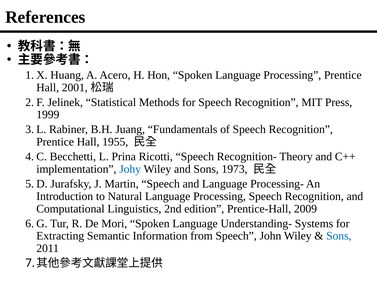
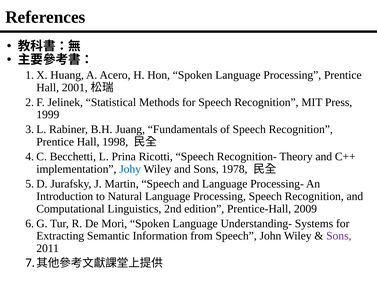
1955: 1955 -> 1998 (115, 142)
1973: 1973 -> 1978 (235, 169)
Sons colour: blue -> purple (339, 236)
